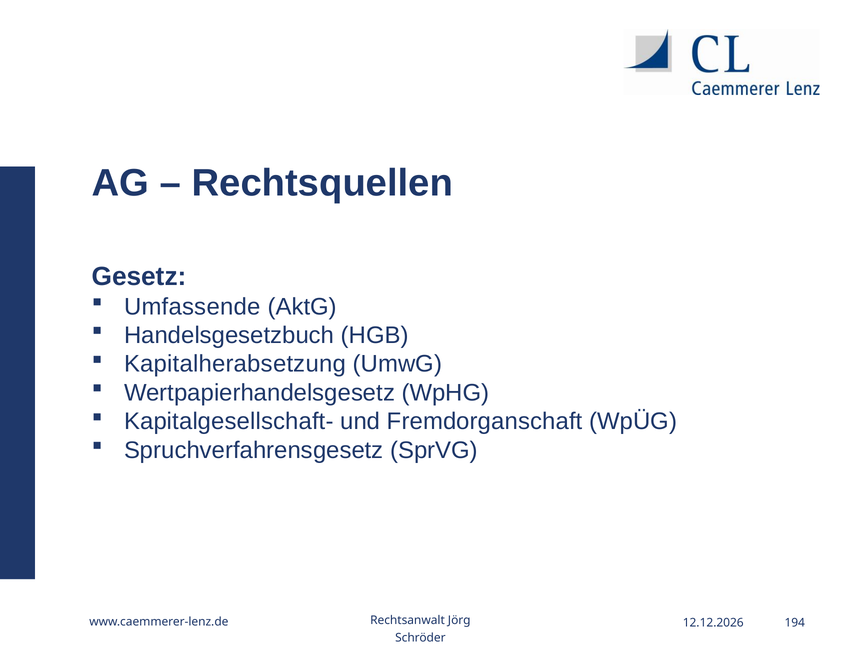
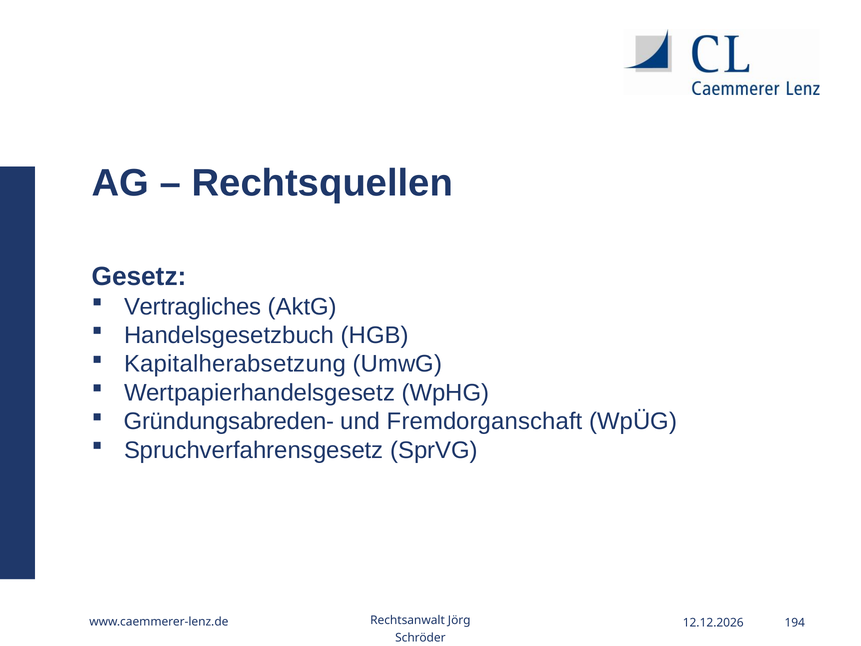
Umfassende: Umfassende -> Vertragliches (193, 307)
Kapitalgesellschaft-: Kapitalgesellschaft- -> Gründungsabreden- (229, 421)
